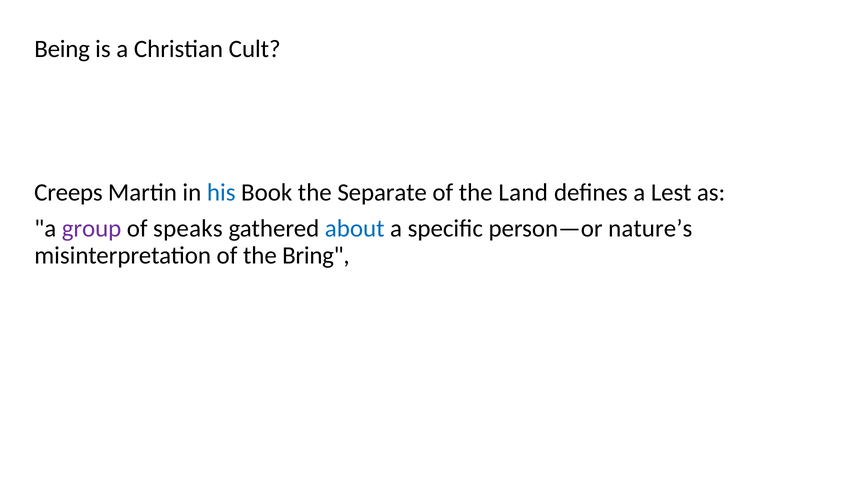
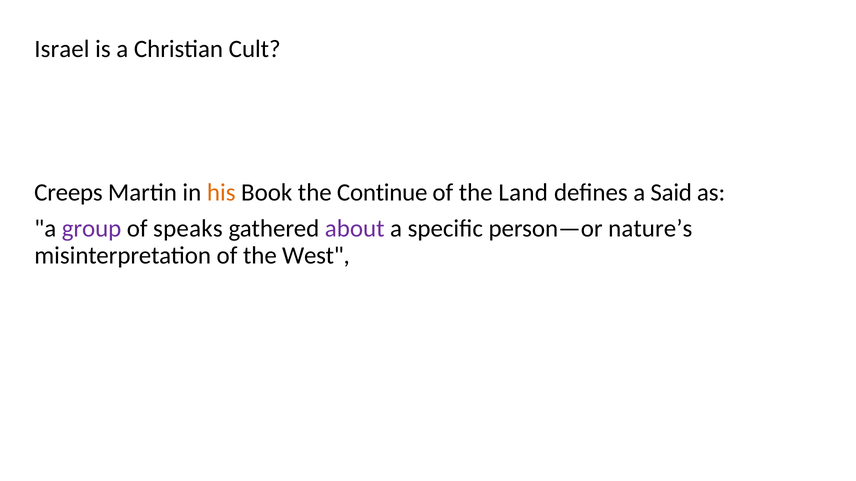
Being: Being -> Israel (62, 49)
his colour: blue -> orange (221, 193)
Separate: Separate -> Continue (382, 193)
Lest: Lest -> Said (671, 193)
about colour: blue -> purple (355, 229)
Bring: Bring -> West (316, 256)
